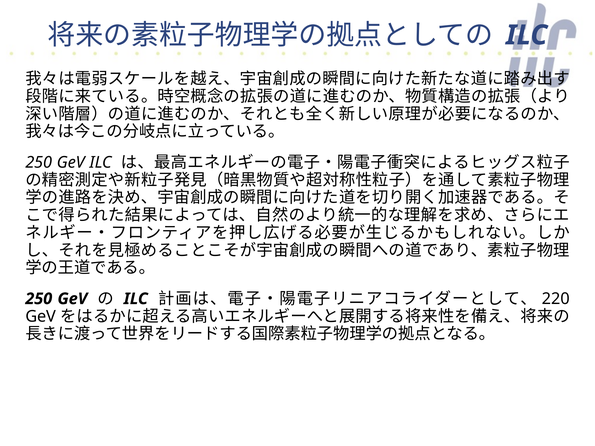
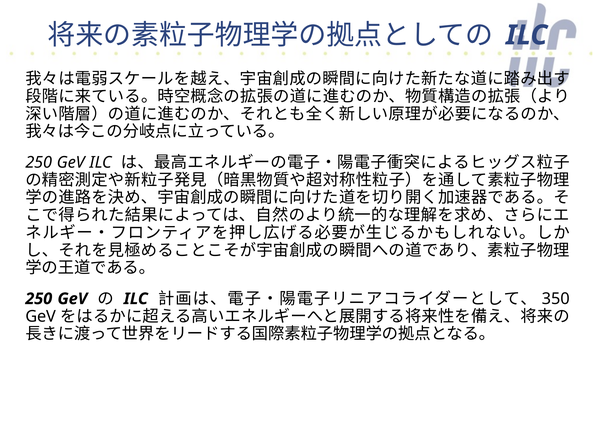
220: 220 -> 350 (556, 299)
